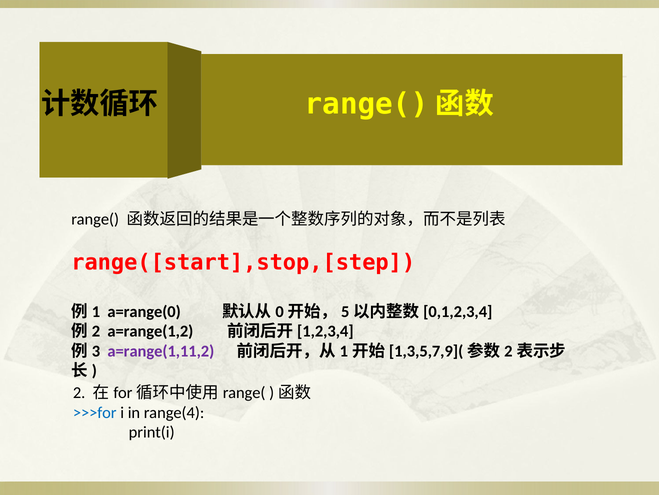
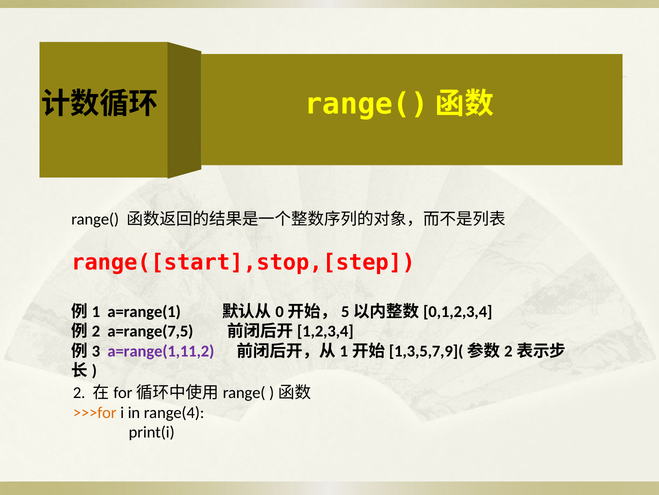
a=range(0: a=range(0 -> a=range(1 (144, 311)
a=range(1,2: a=range(1,2 -> a=range(7,5 (150, 331)
>>>for colour: blue -> orange (95, 412)
